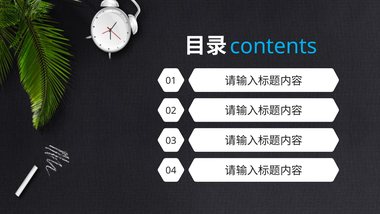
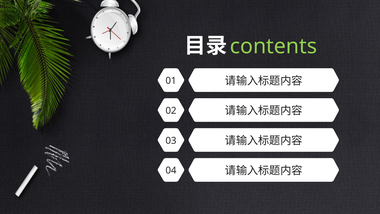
contents colour: light blue -> light green (273, 46)
